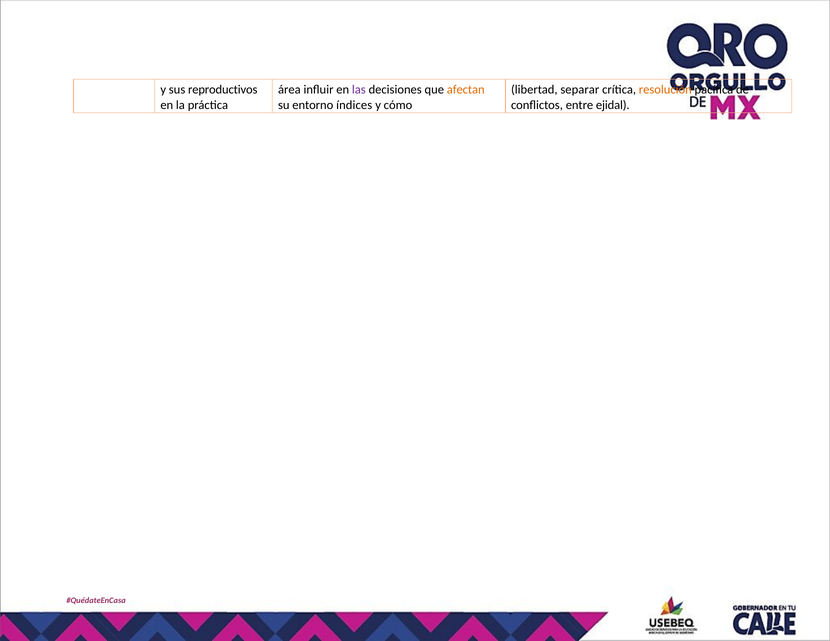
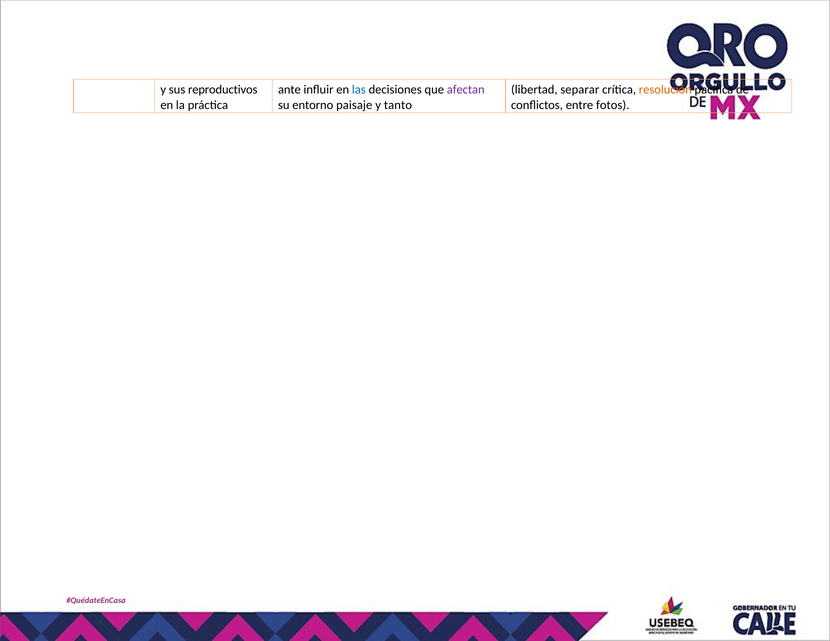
área: área -> ante (289, 90)
las colour: purple -> blue (359, 90)
afectan colour: orange -> purple (466, 90)
índices: índices -> paisaje (354, 105)
cómo: cómo -> tanto (398, 105)
ejidal: ejidal -> fotos (613, 105)
